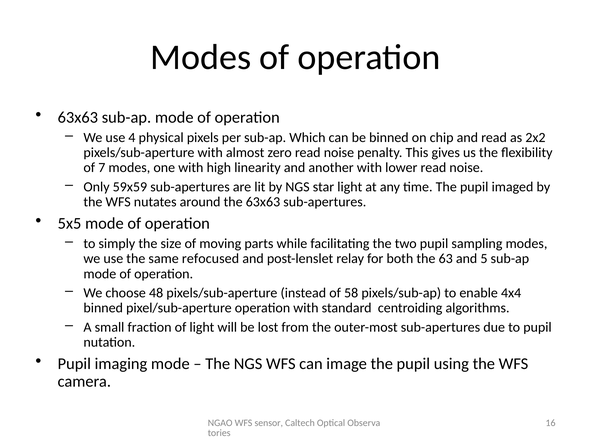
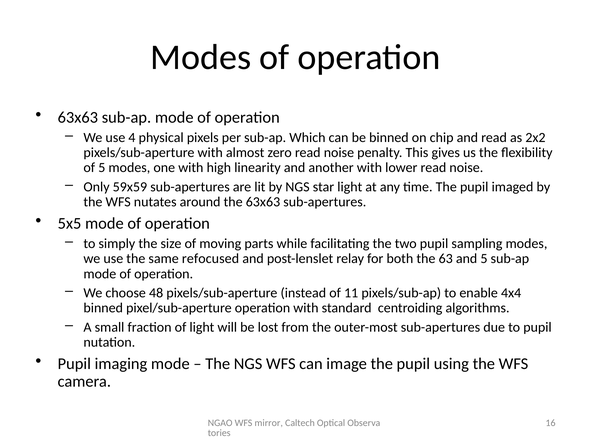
of 7: 7 -> 5 (102, 168)
58: 58 -> 11 (351, 293)
sensor: sensor -> mirror (269, 423)
